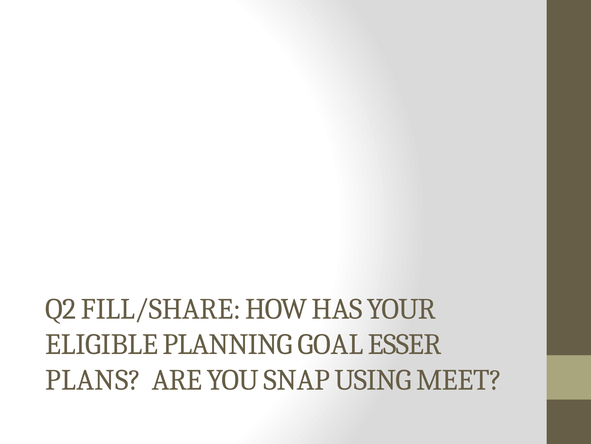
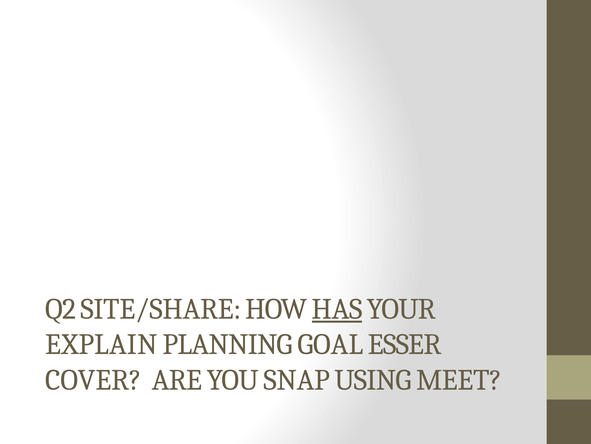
FILL/SHARE: FILL/SHARE -> SITE/SHARE (161, 308)
HAS underline: none -> present (337, 308)
ELIGIBLE: ELIGIBLE -> EXPLAIN (101, 344)
PLANS: PLANS -> COVER (93, 379)
